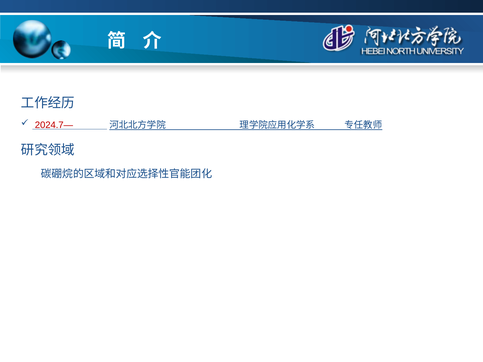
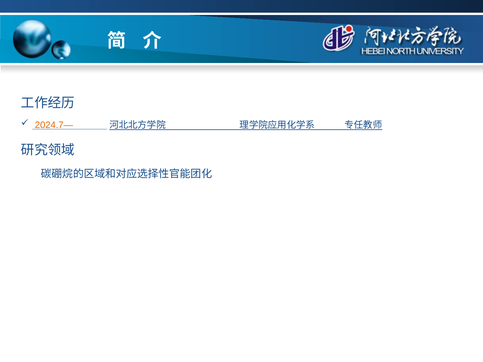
2024.7— colour: red -> orange (54, 125)
